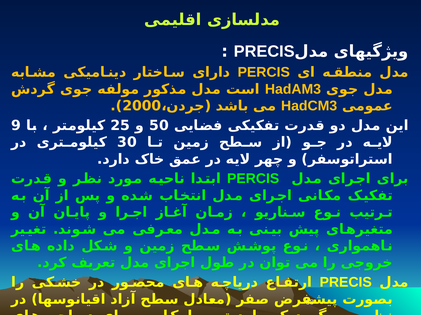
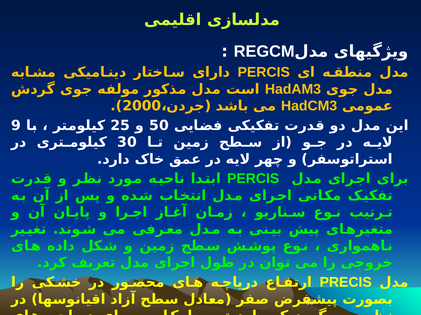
PRECIS: PRECIS -> REGCM (264, 52)
